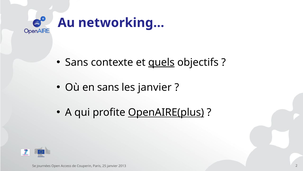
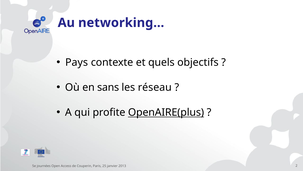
Sans: Sans -> Pays (77, 62)
quels underline: present -> none (161, 62)
les janvier: janvier -> réseau (155, 87)
